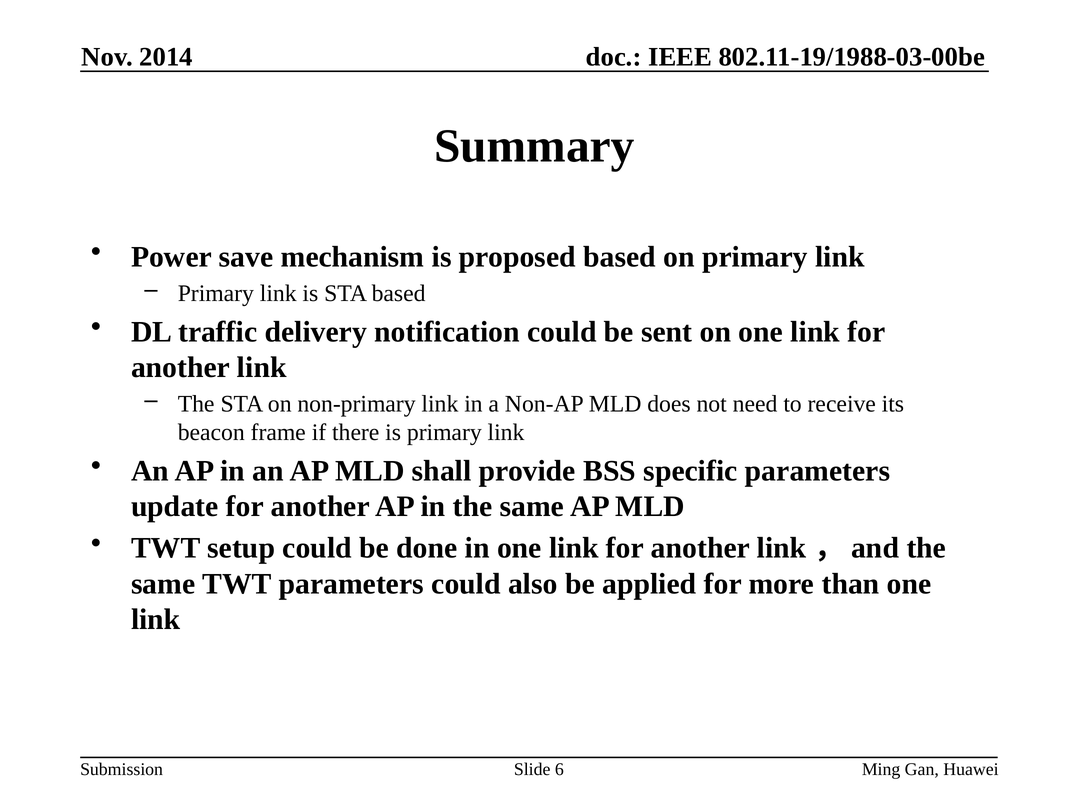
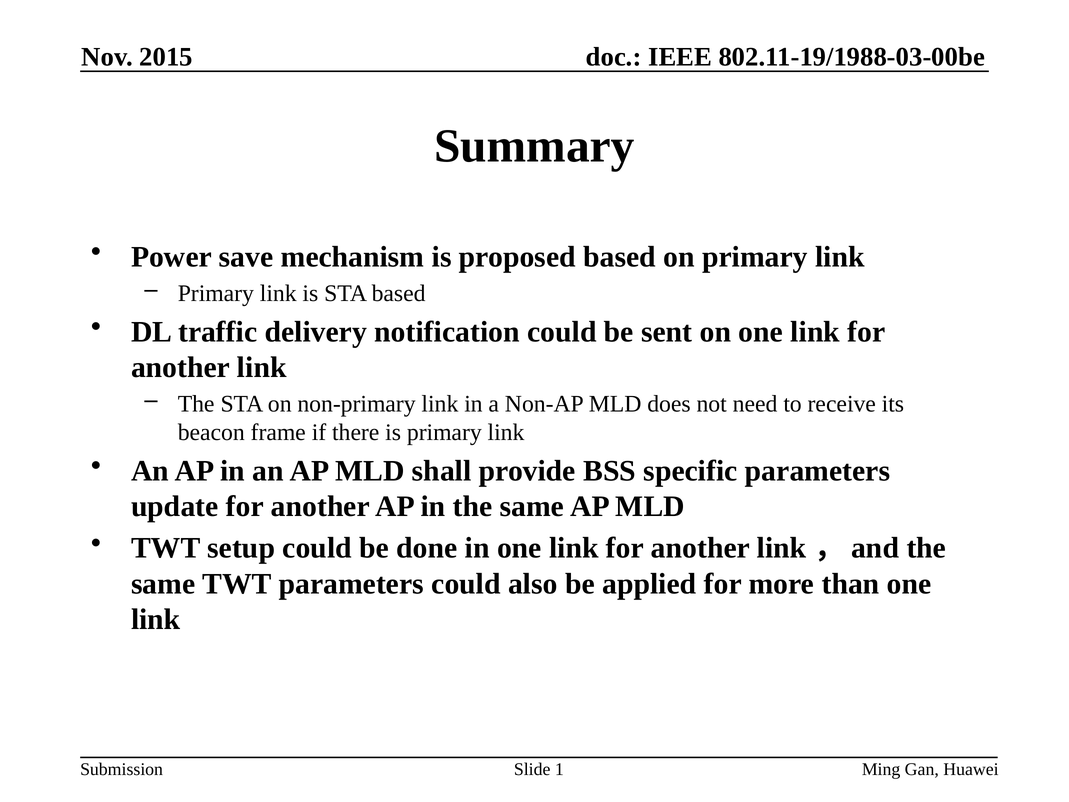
2014: 2014 -> 2015 (166, 57)
6: 6 -> 1 (559, 769)
